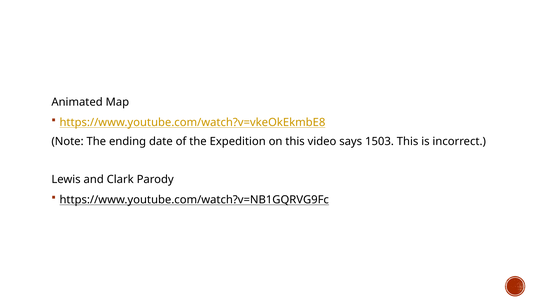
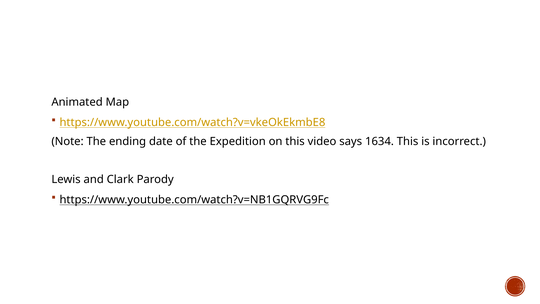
1503: 1503 -> 1634 (379, 141)
